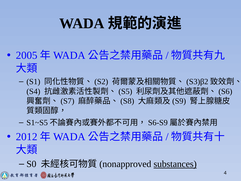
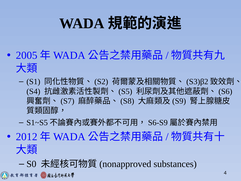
substances underline: present -> none (175, 164)
